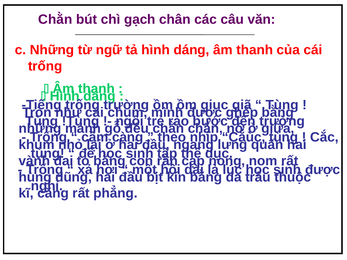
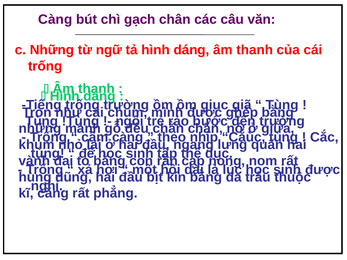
Chằn: Chằn -> Càng (55, 19)
